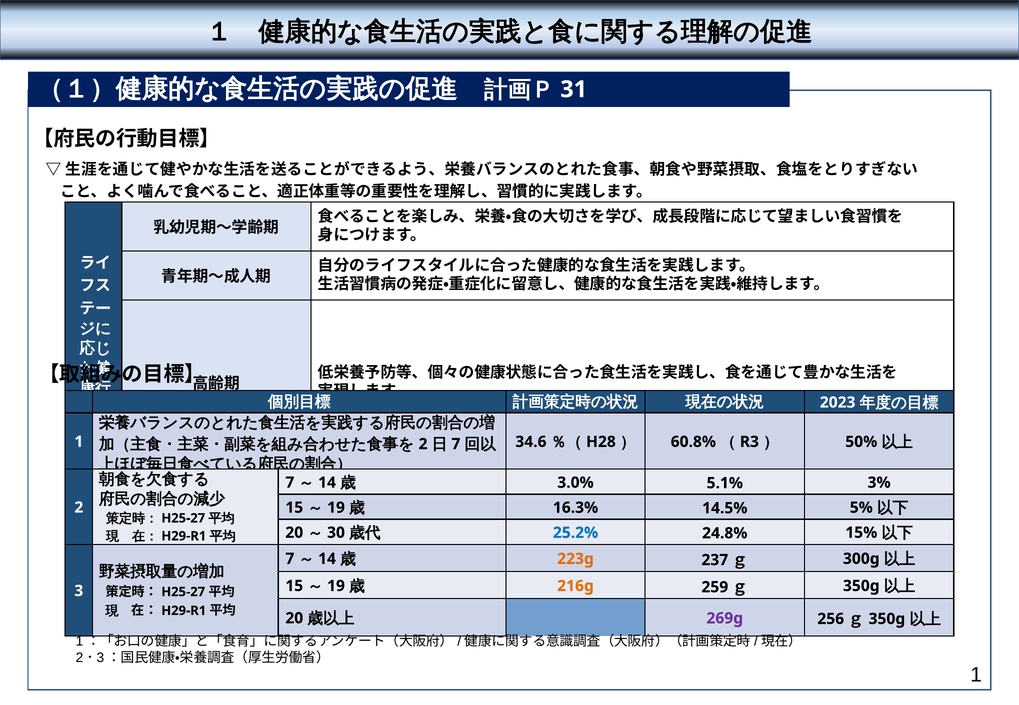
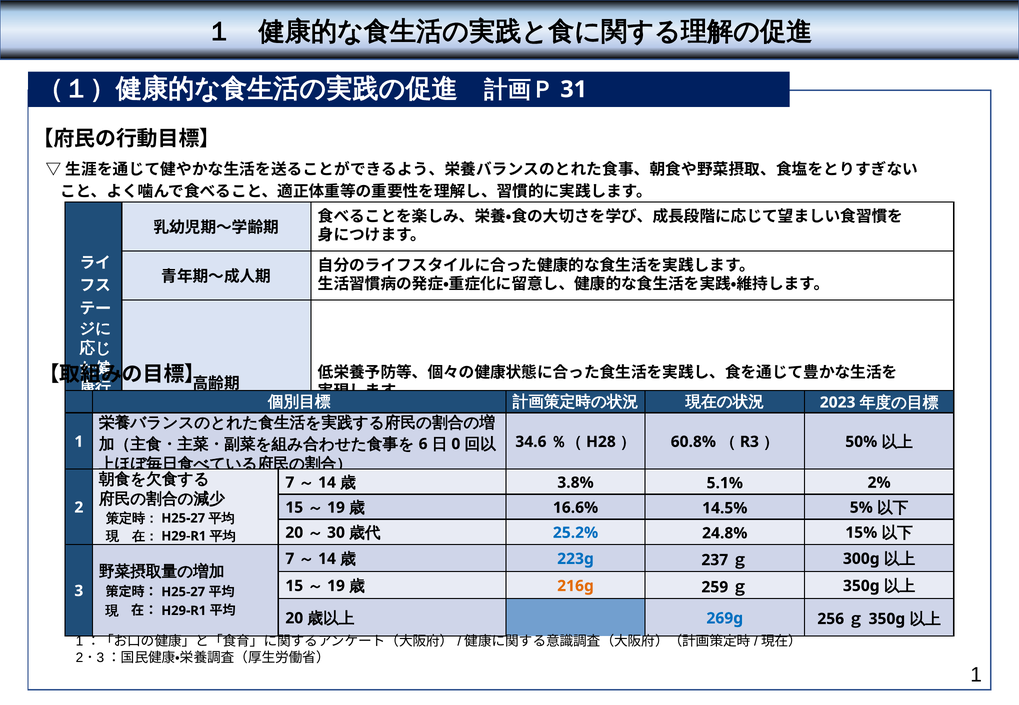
2: 2 -> 6 (423, 444)
7: 7 -> 0 (456, 444)
3.0%: 3.0% -> 3.8% (576, 483)
3%: 3% -> 2% (879, 483)
16.3%: 16.3% -> 16.6% (576, 508)
223g colour: orange -> blue (576, 559)
269g colour: purple -> blue (725, 619)
